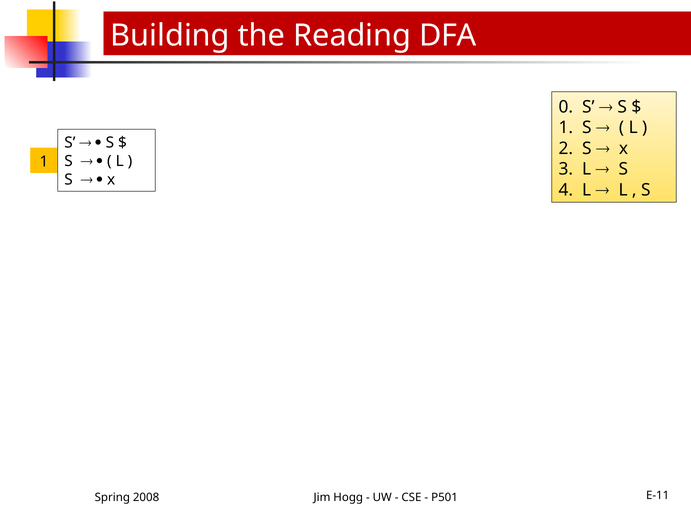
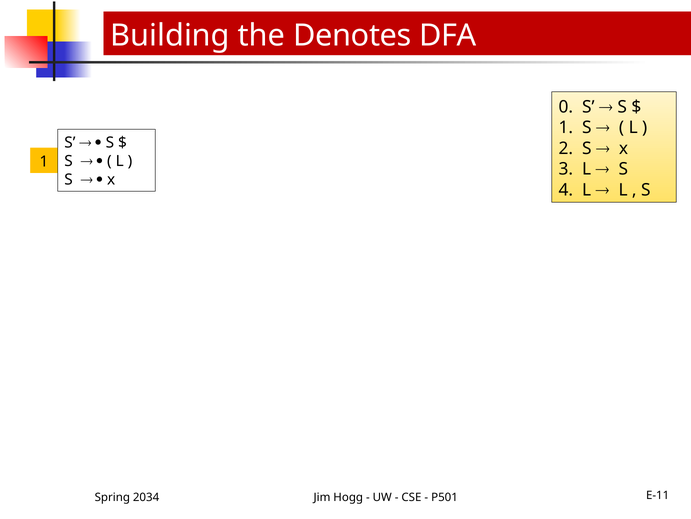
Reading: Reading -> Denotes (352, 35)
2008: 2008 -> 2034 (146, 497)
